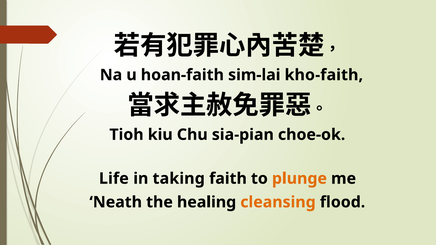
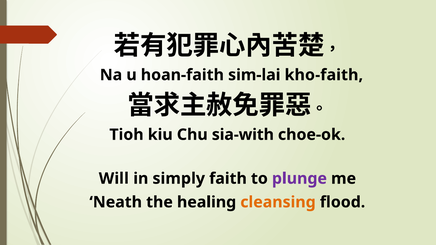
sia-pian: sia-pian -> sia-with (243, 135)
Life: Life -> Will (114, 179)
taking: taking -> simply (179, 179)
plunge colour: orange -> purple (299, 179)
